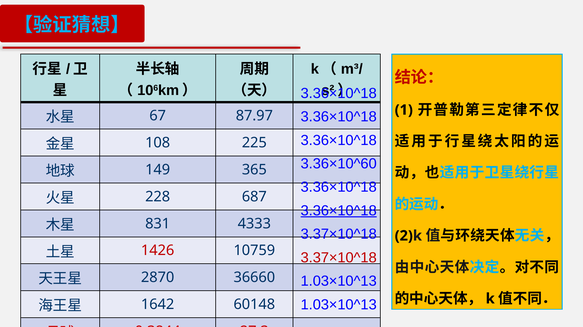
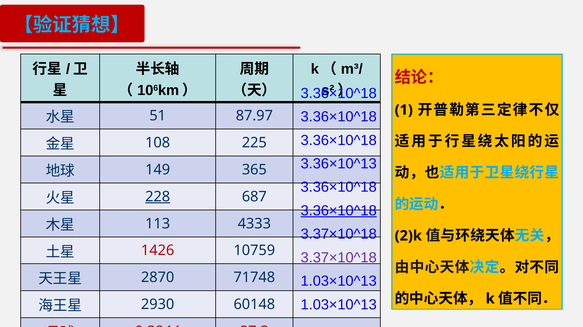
67: 67 -> 51 (158, 116)
3.36×10^60: 3.36×10^60 -> 3.36×10^13 (339, 164)
228 underline: none -> present (158, 197)
831: 831 -> 113 (158, 224)
3.37×10^18 colour: red -> purple (339, 258)
36660: 36660 -> 71748 (254, 278)
1642: 1642 -> 2930 (158, 304)
